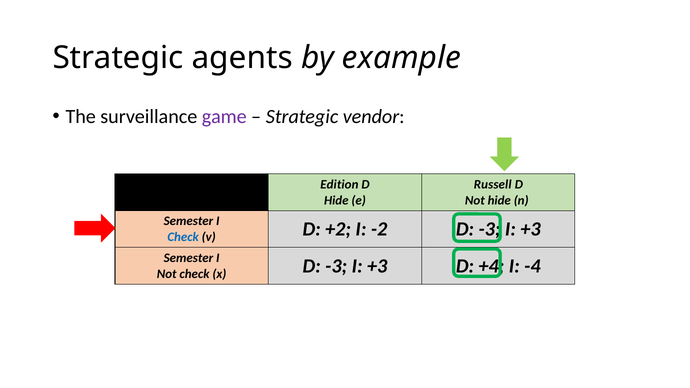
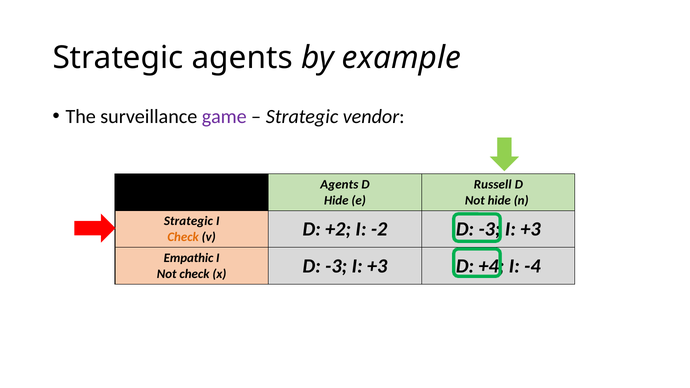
Edition: Edition -> Agents (339, 185)
Semester: Semester -> Strategic (188, 221)
Check colour: blue -> orange (183, 237)
Semester: Semester -> Empathic (189, 258)
